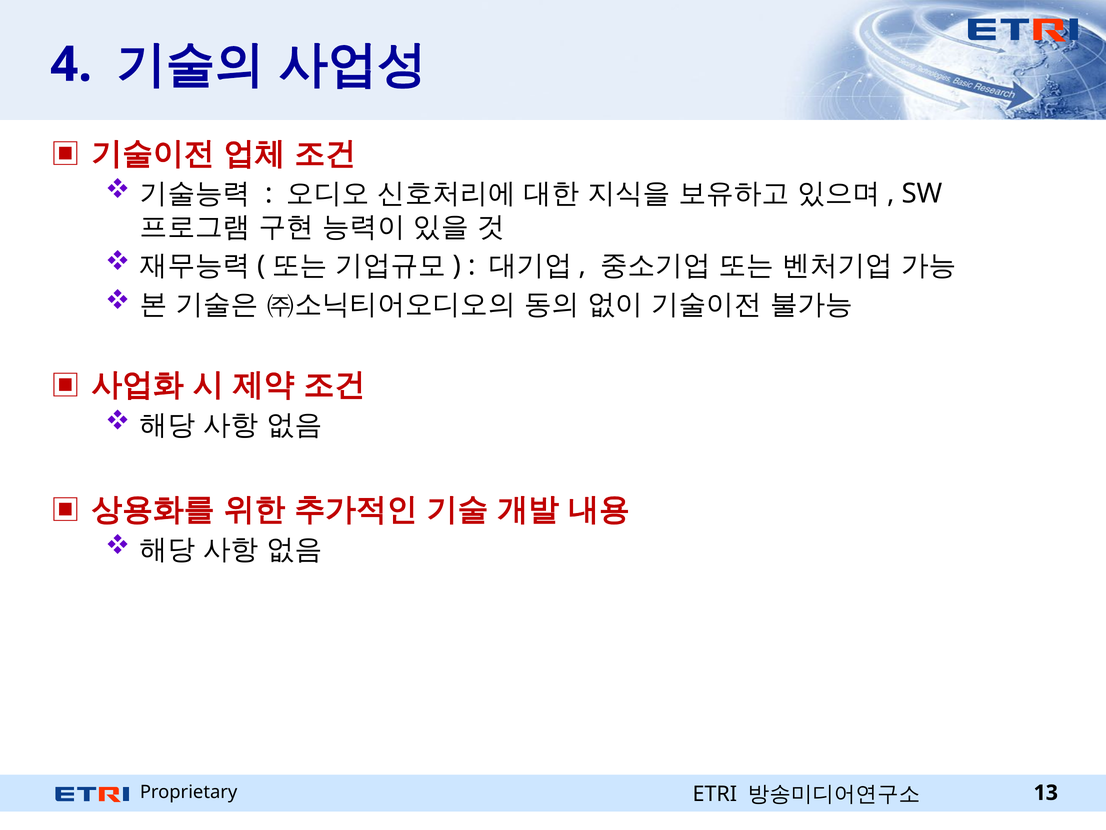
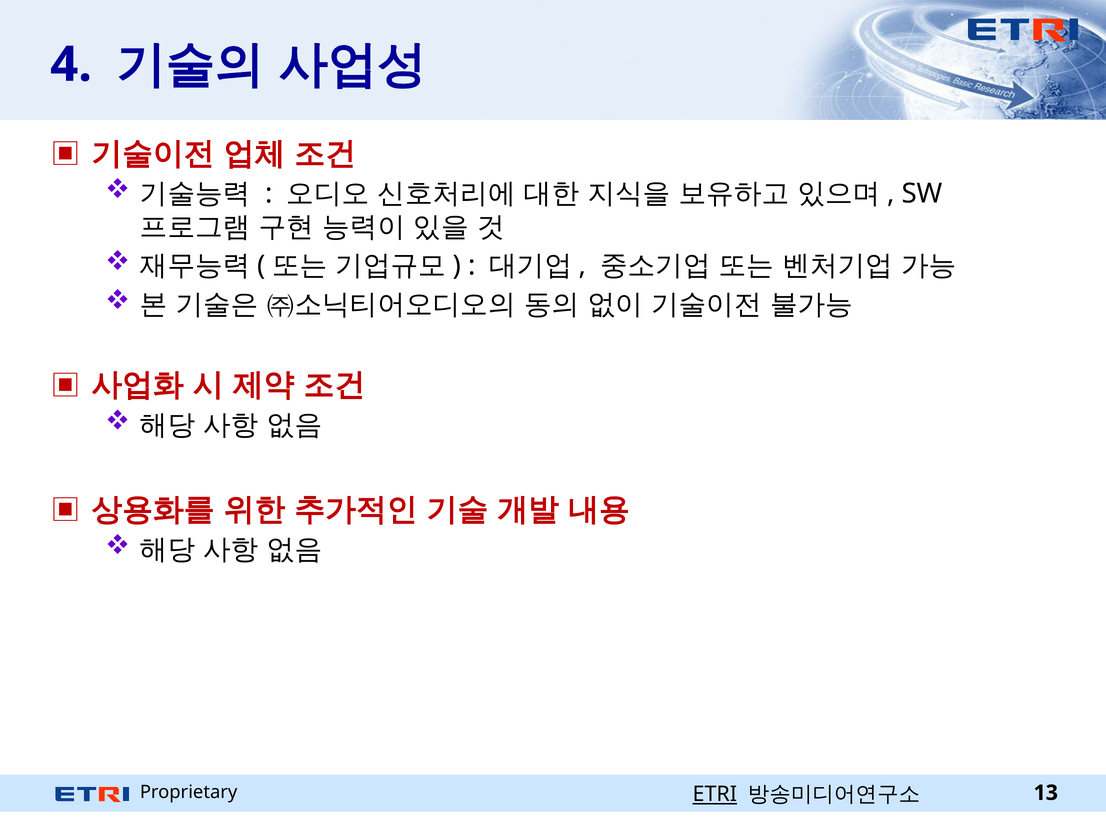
ETRI underline: none -> present (715, 794)
